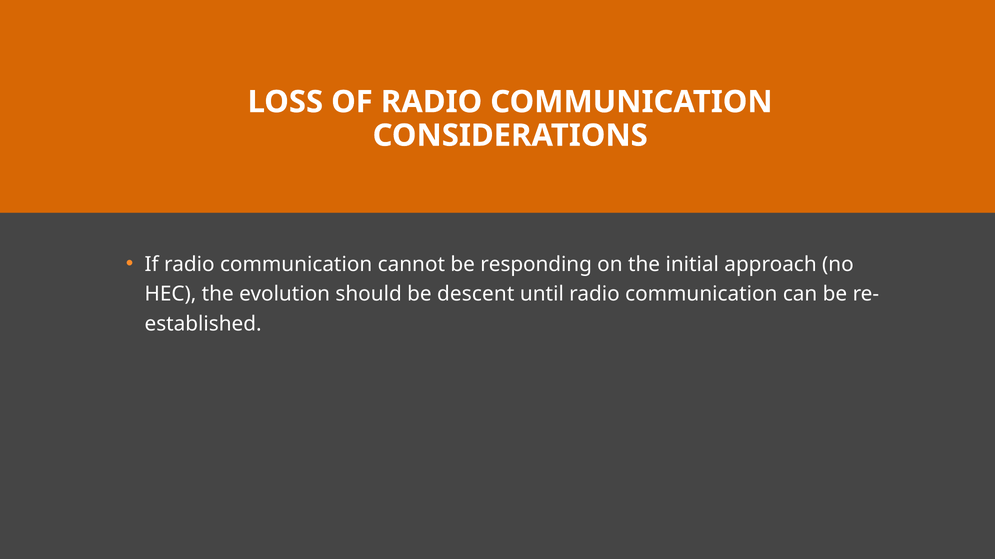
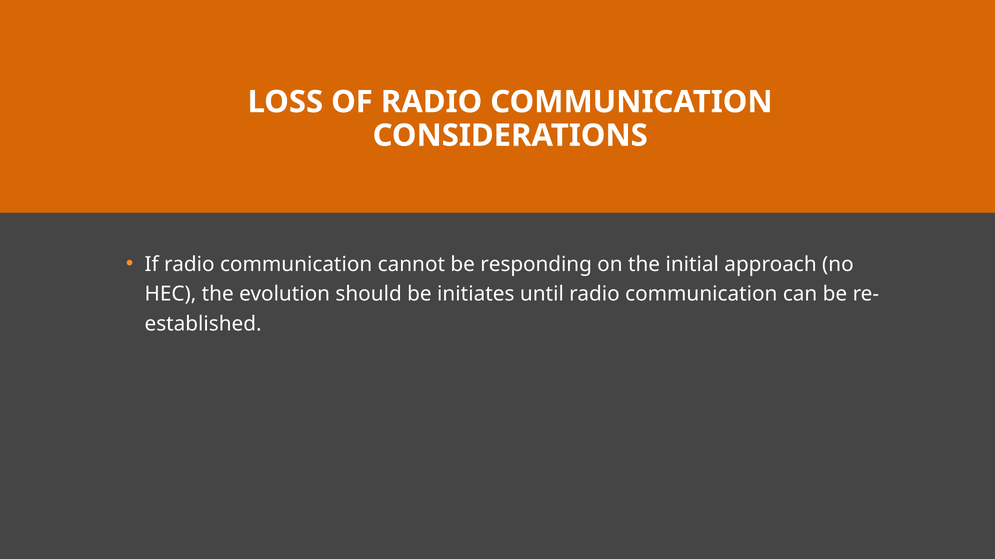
descent: descent -> initiates (476, 294)
